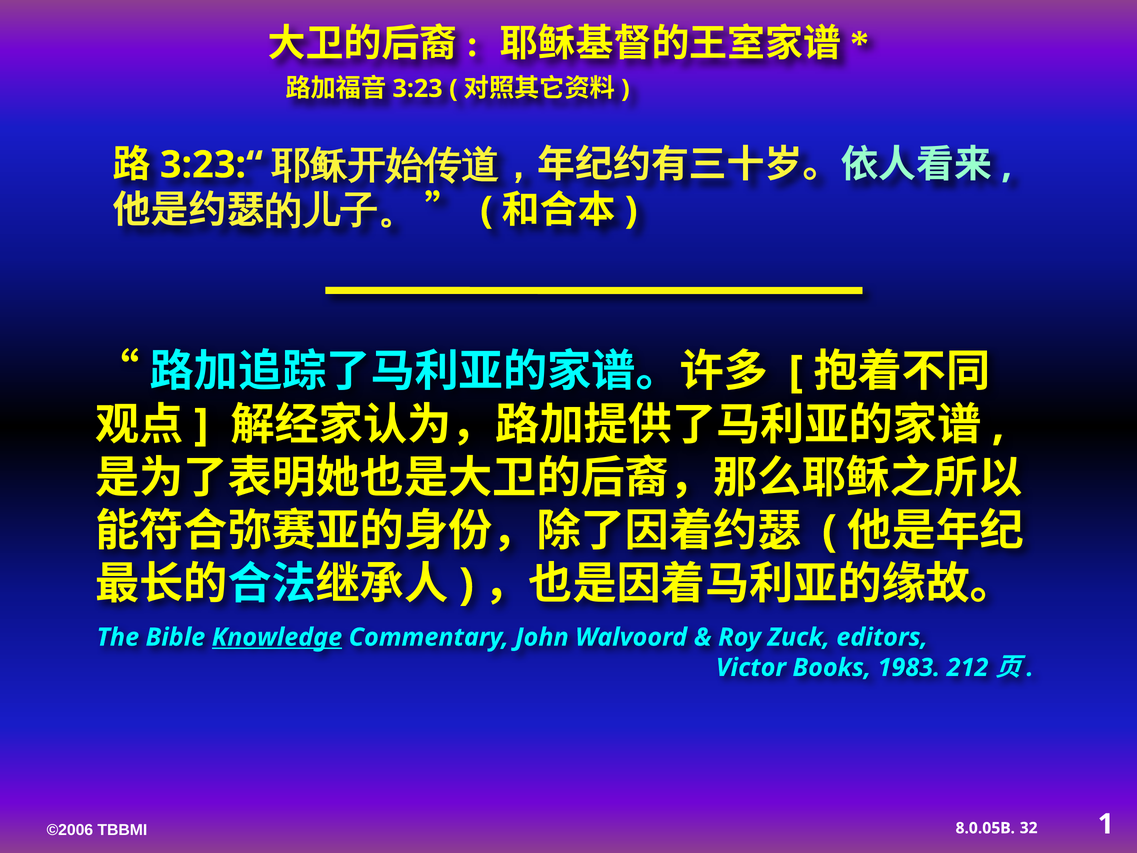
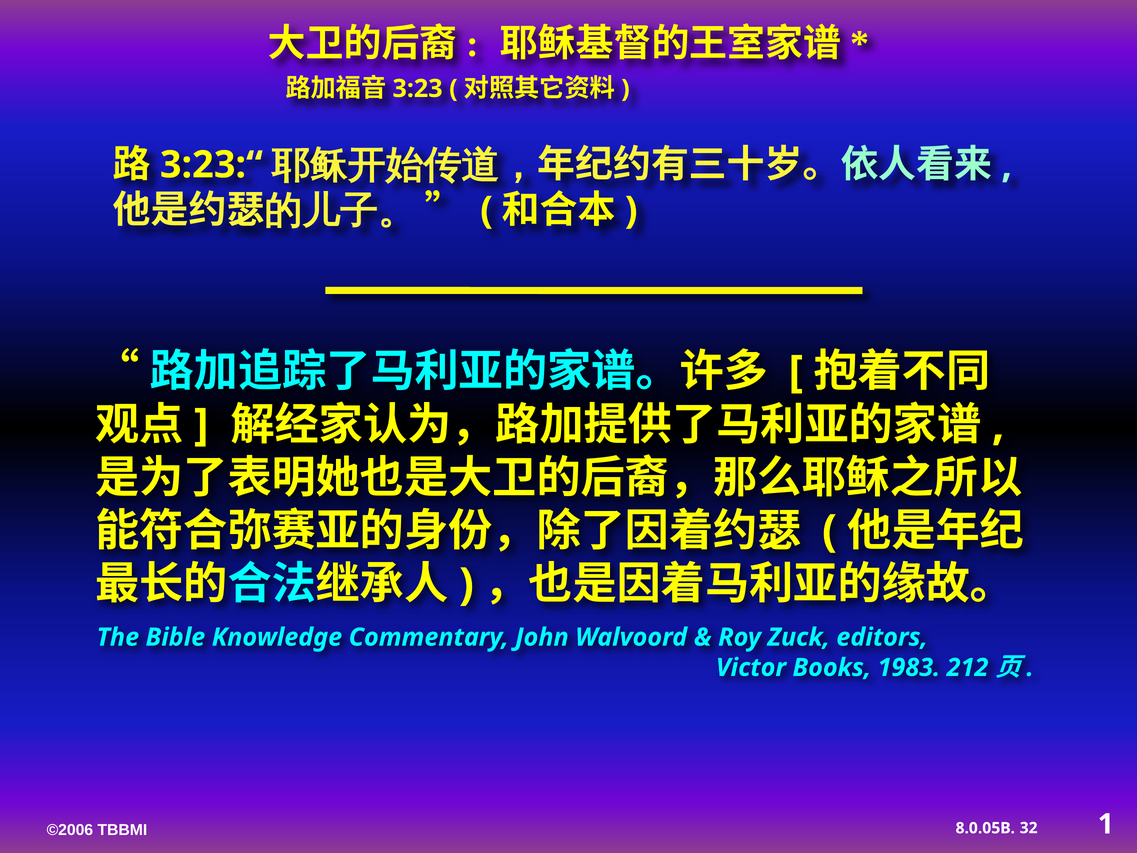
Knowledge underline: present -> none (277, 637)
